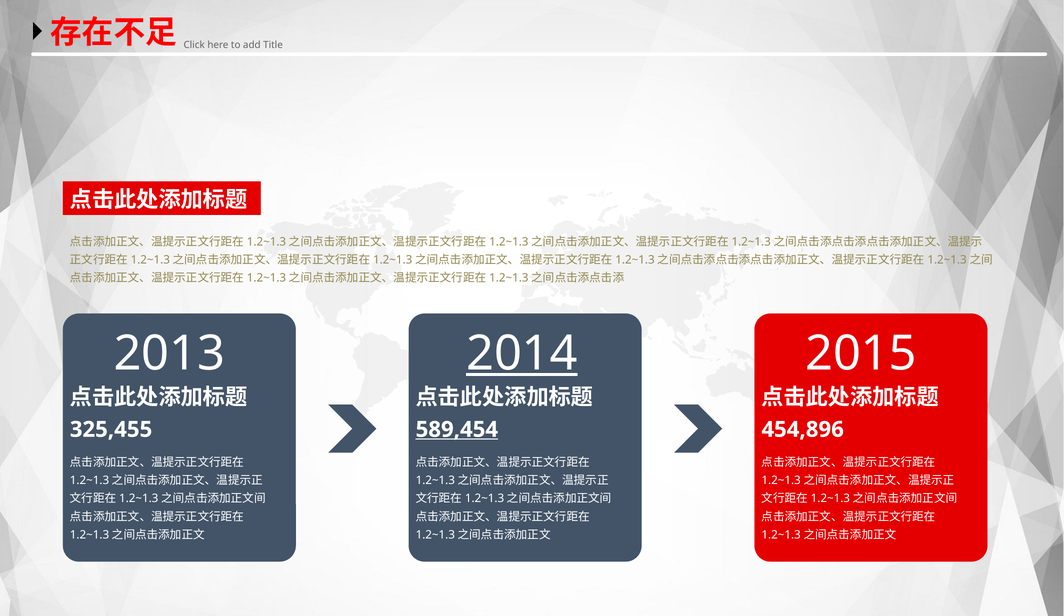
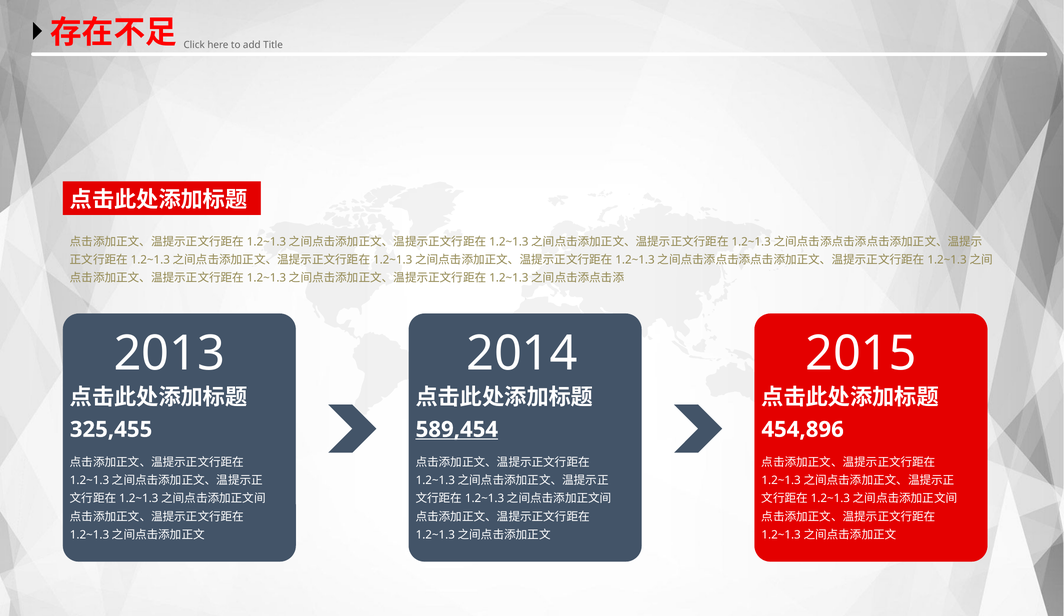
2014 underline: present -> none (522, 354)
